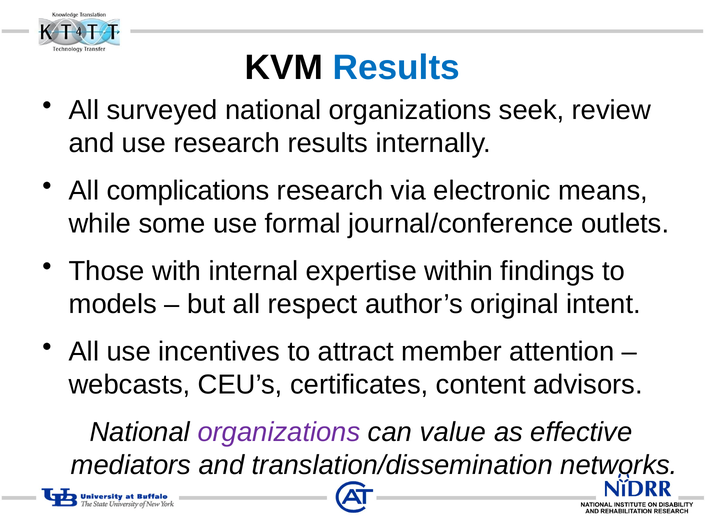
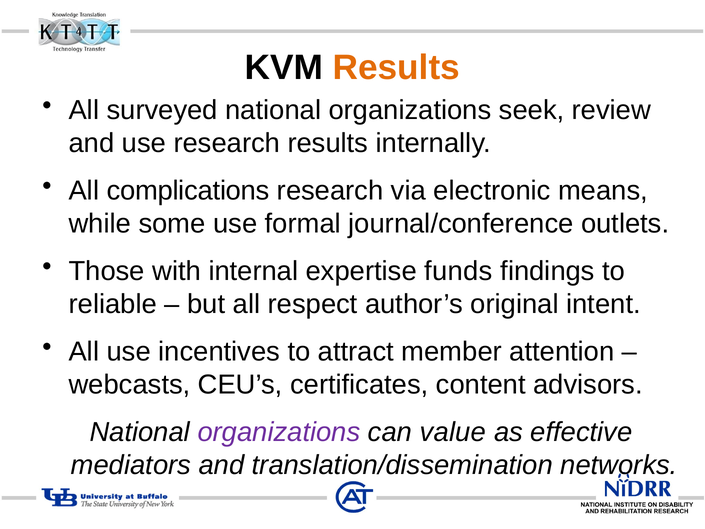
Results colour: blue -> orange (396, 68)
within: within -> funds (458, 271)
models: models -> reliable (113, 304)
